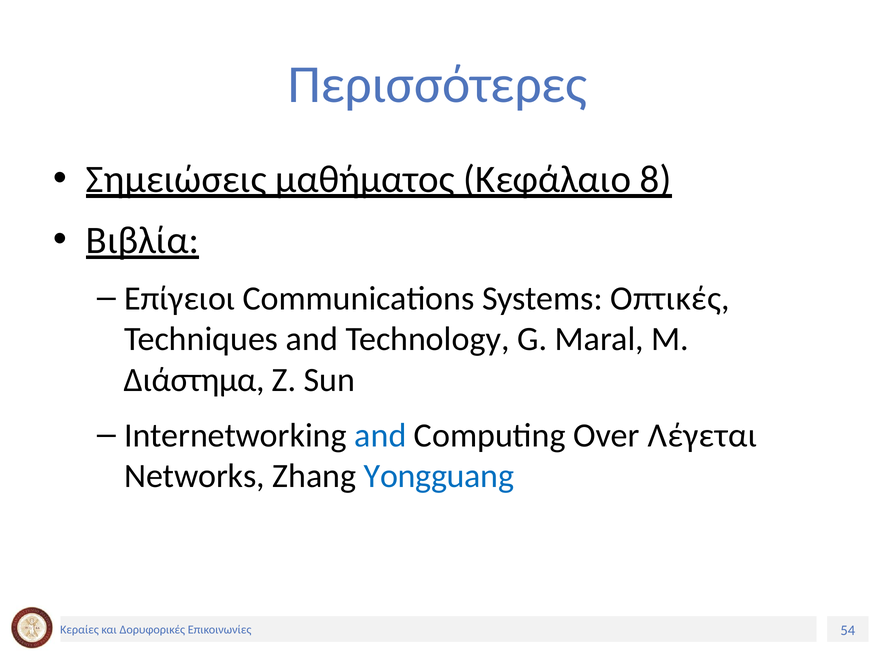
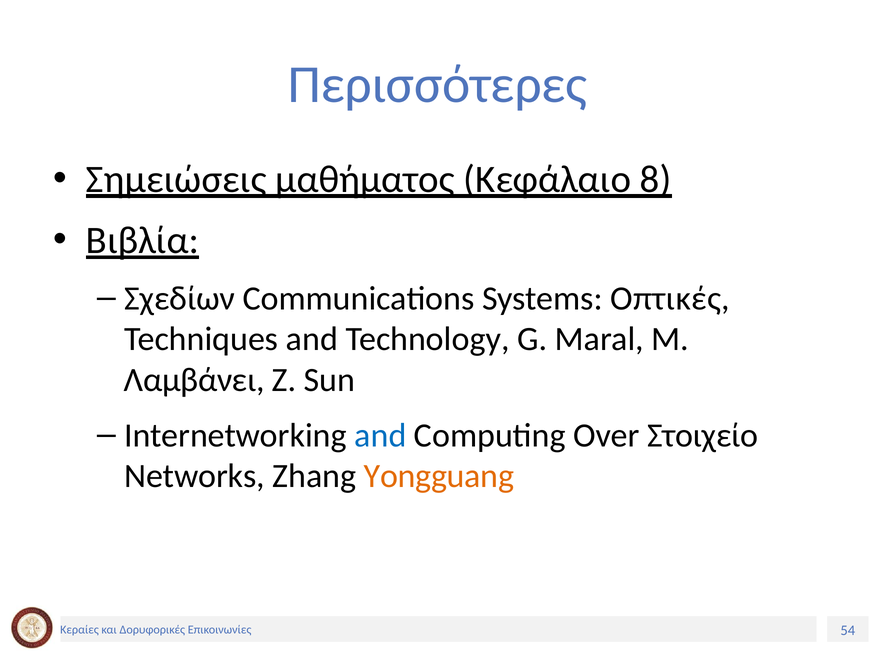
Επίγειοι: Επίγειοι -> Σχεδίων (180, 299)
Διάστημα: Διάστημα -> Λαμβάνει (194, 380)
Λέγεται: Λέγεται -> Στοιχείο (703, 435)
Yongguang colour: blue -> orange (439, 476)
